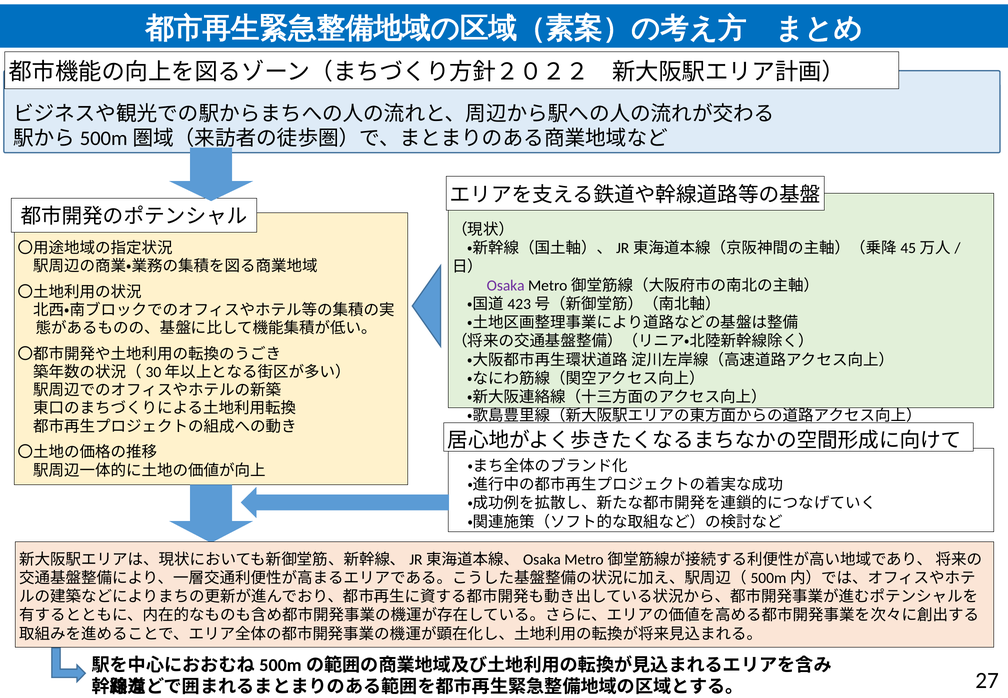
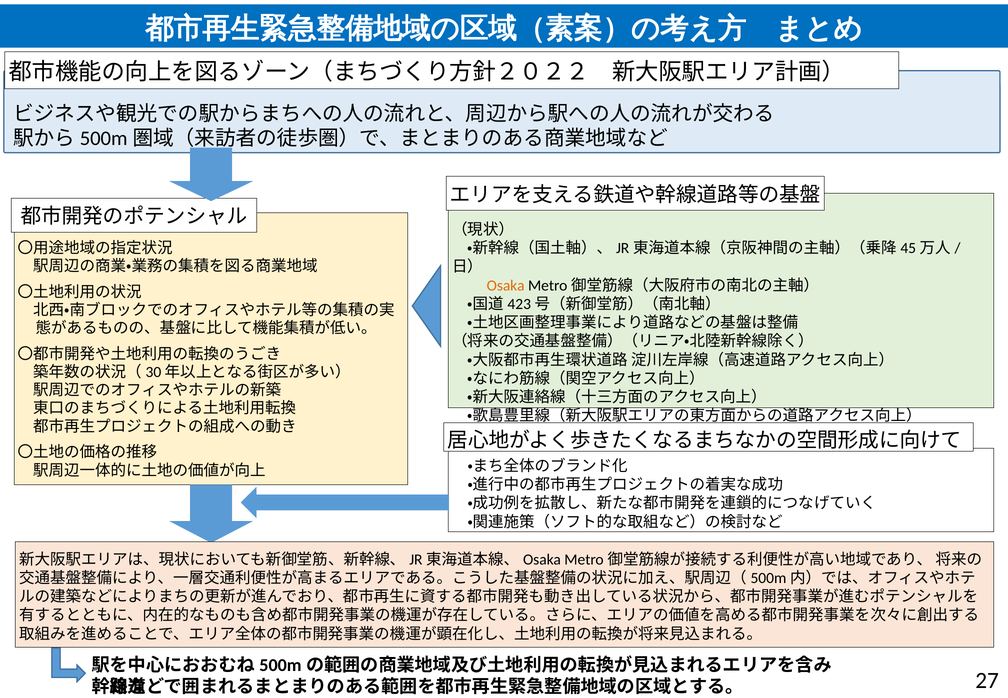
Osaka colour: purple -> orange (506, 285)
